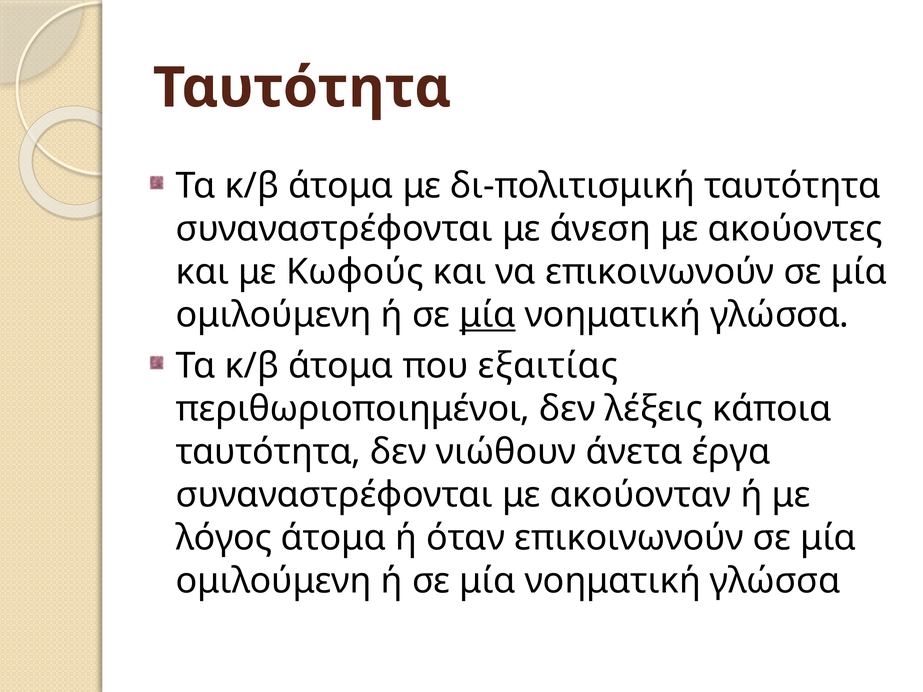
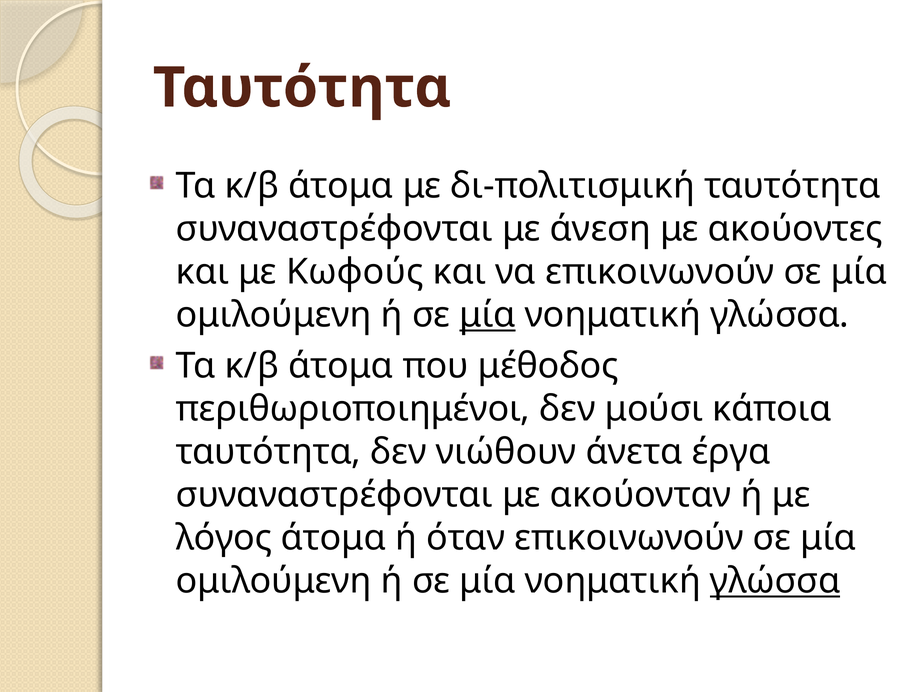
εξαιτίας: εξαιτίας -> μέθοδος (548, 366)
λέξεις: λέξεις -> μούσι (654, 409)
γλώσσα underline: none -> present (775, 581)
